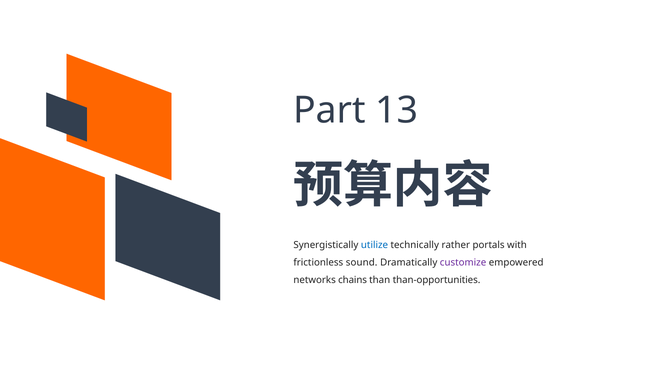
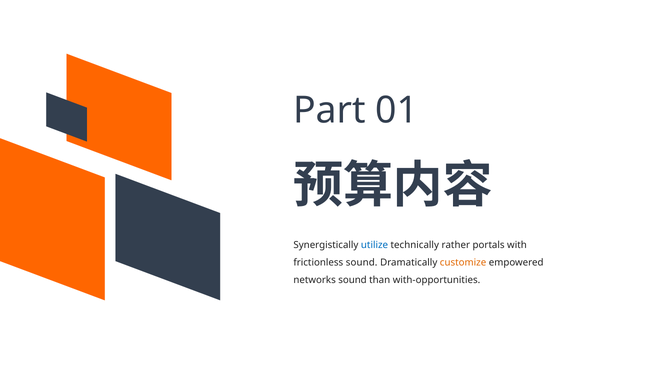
13: 13 -> 01 (397, 111)
customize colour: purple -> orange (463, 263)
networks chains: chains -> sound (353, 281)
than-opportunities: than-opportunities -> with-opportunities (437, 281)
